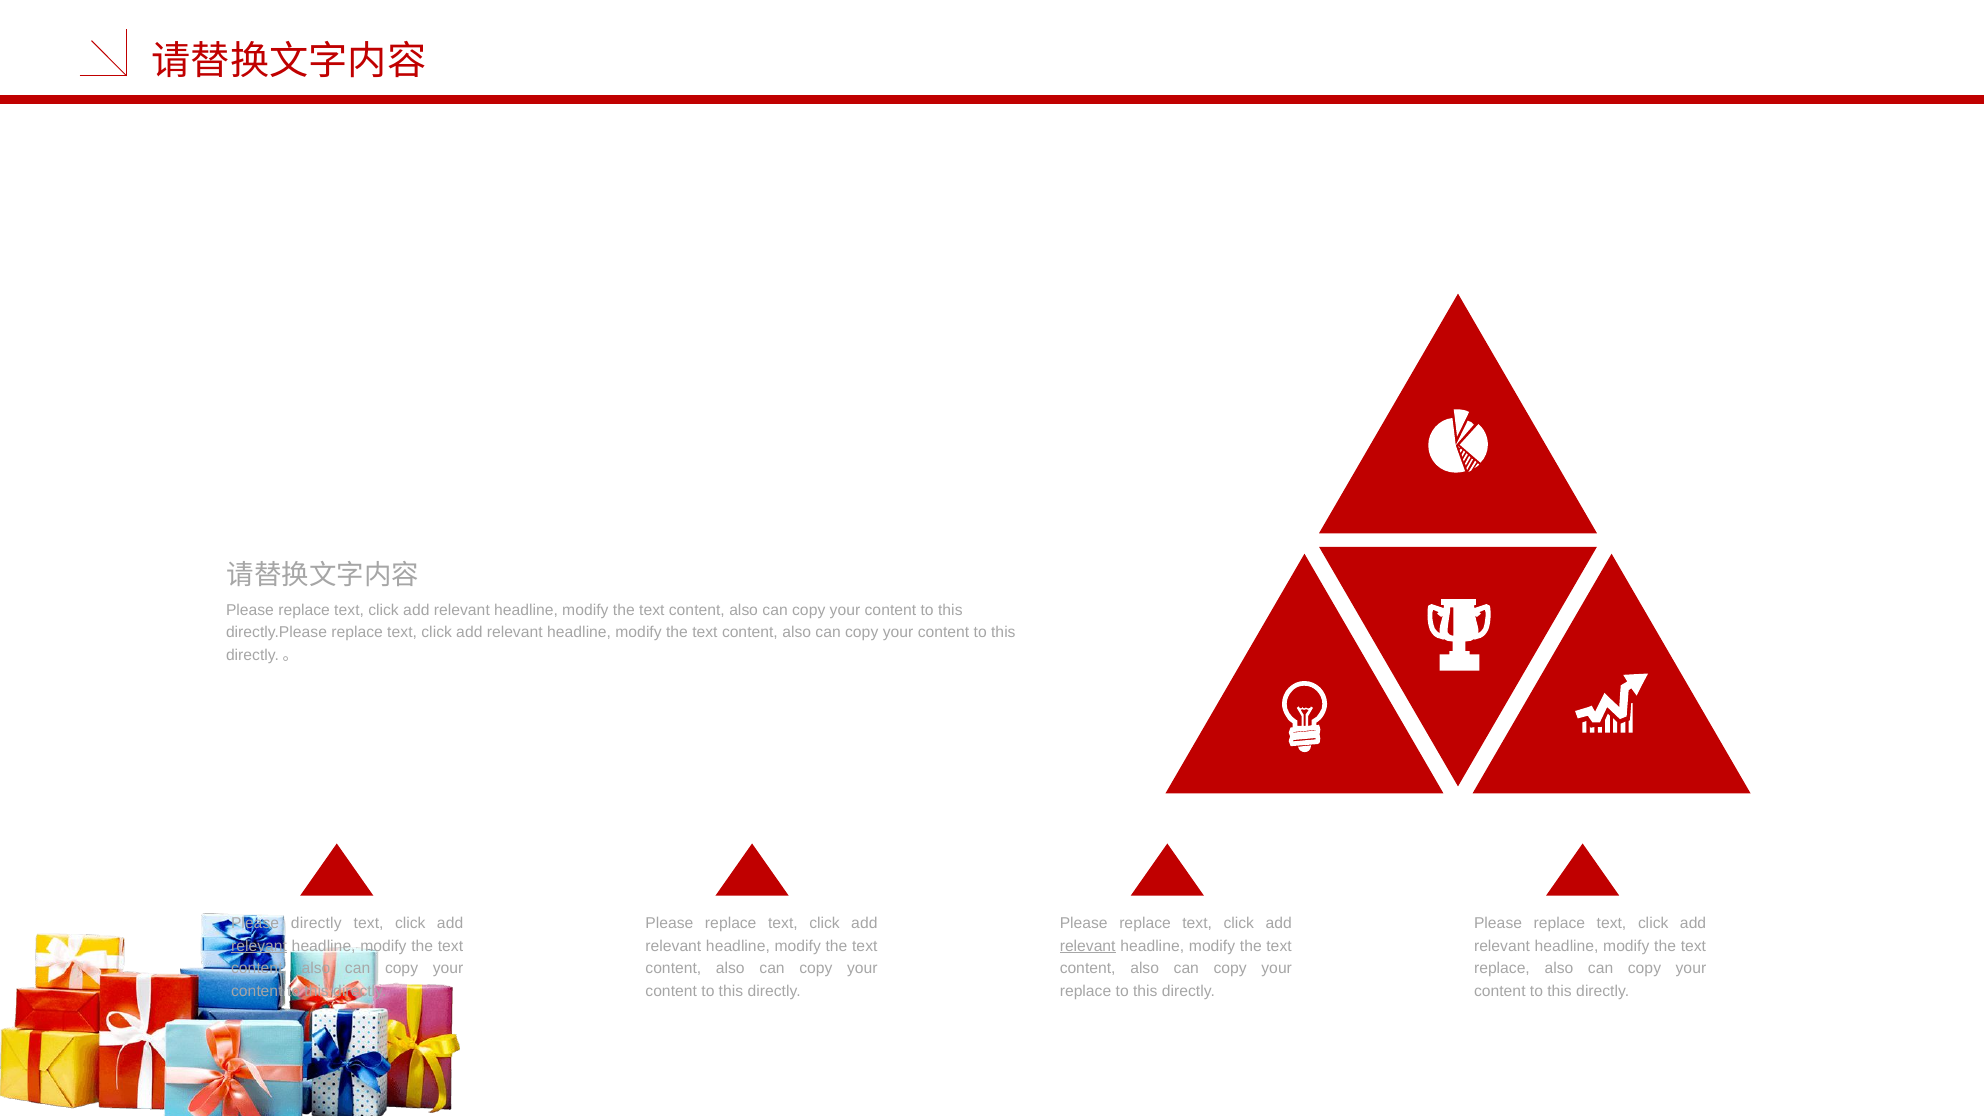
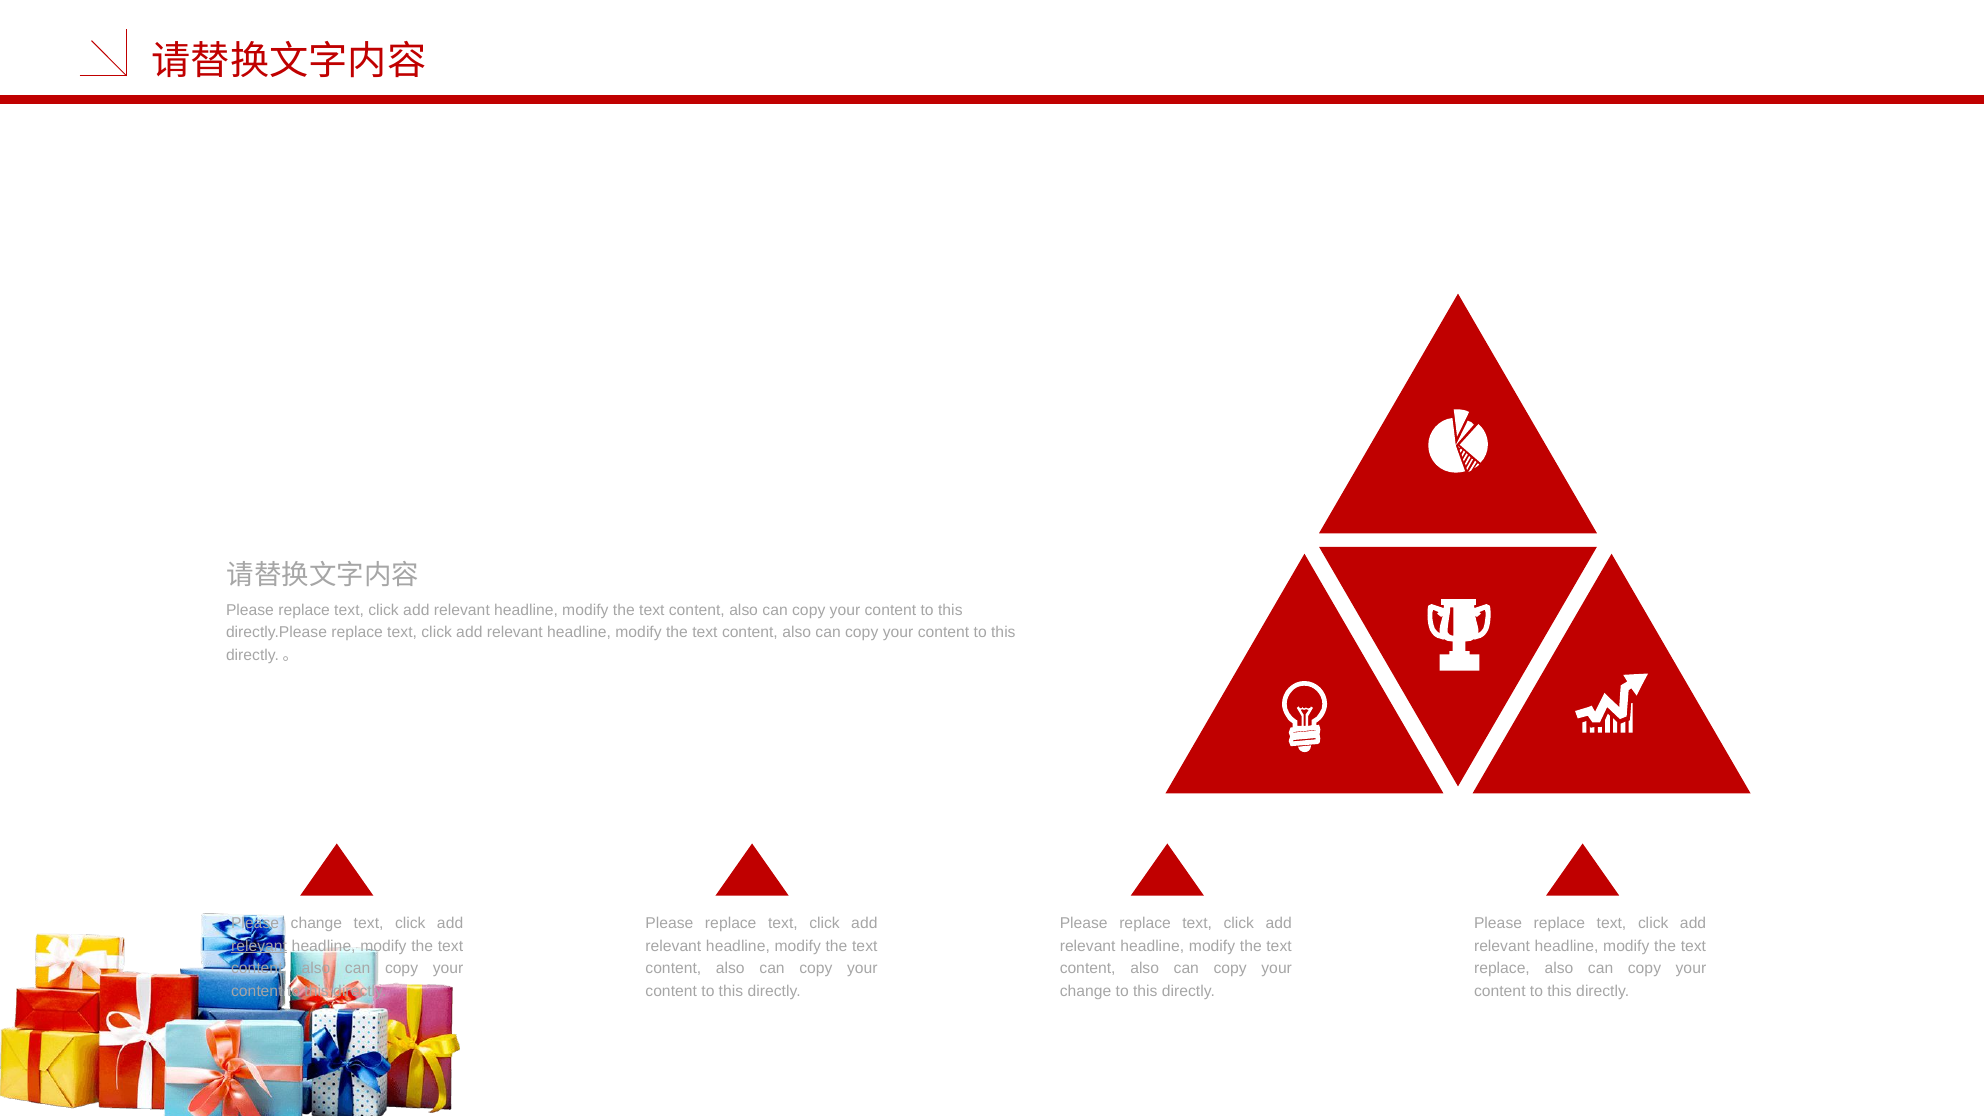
Please directly: directly -> change (316, 924)
relevant underline: present -> none (1088, 946)
replace: replace -> change (1086, 991)
